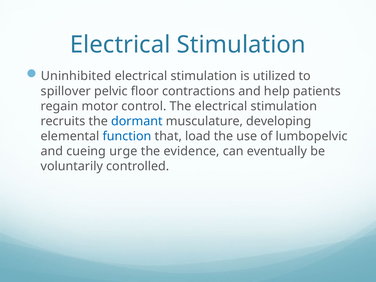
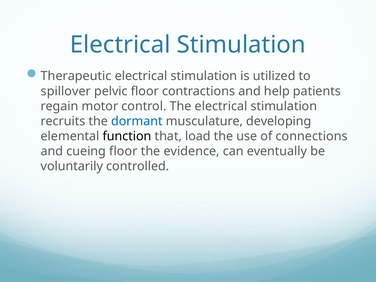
Uninhibited: Uninhibited -> Therapeutic (76, 76)
function colour: blue -> black (127, 136)
lumbopelvic: lumbopelvic -> connections (312, 136)
cueing urge: urge -> floor (123, 151)
